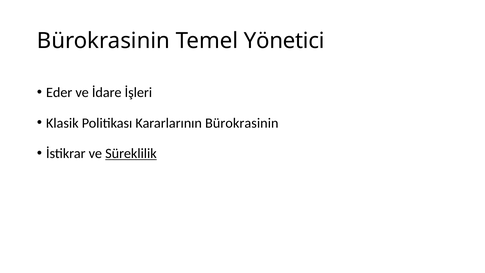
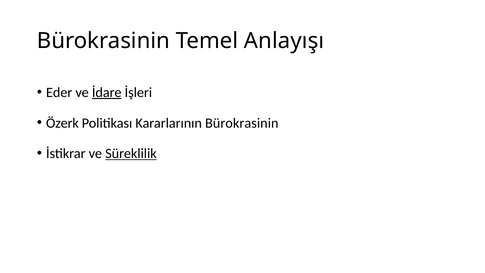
Yönetici: Yönetici -> Anlayışı (284, 41)
İdare underline: none -> present (107, 92)
Klasik: Klasik -> Özerk (62, 123)
